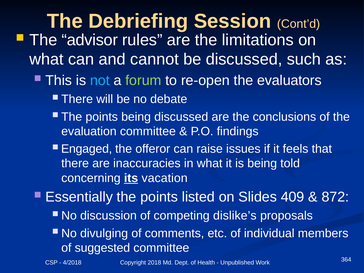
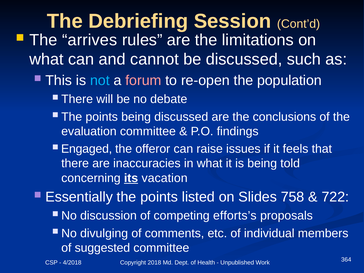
advisor: advisor -> arrives (90, 40)
forum colour: light green -> pink (143, 80)
evaluators: evaluators -> population (289, 80)
409: 409 -> 758 (293, 197)
872: 872 -> 722 (335, 197)
dislike’s: dislike’s -> efforts’s (235, 216)
